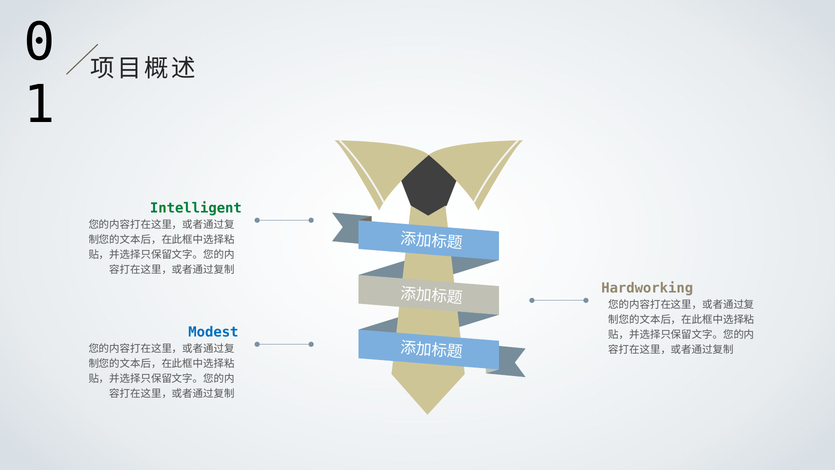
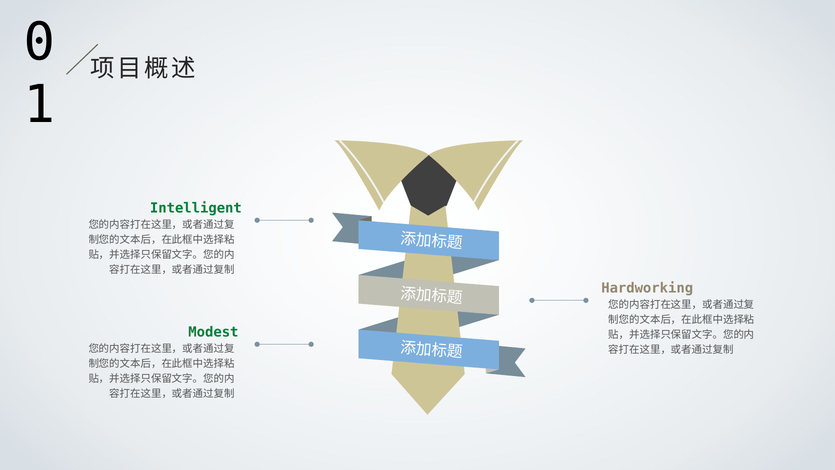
Modest colour: blue -> green (213, 332)
